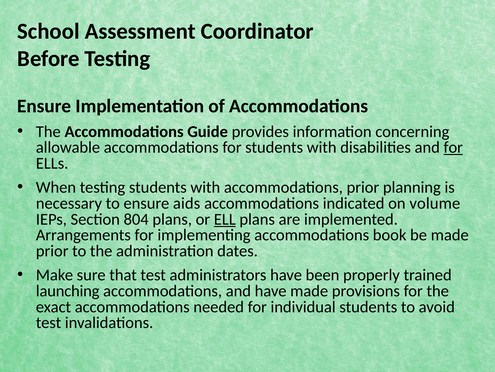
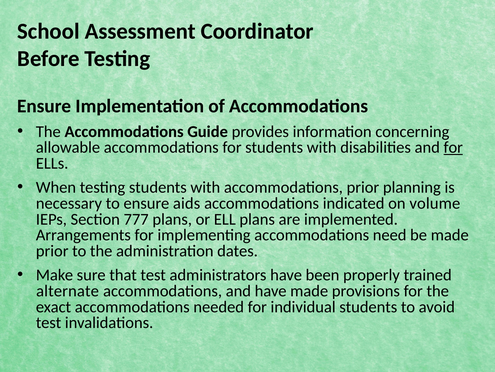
804: 804 -> 777 (136, 219)
ELL underline: present -> none (225, 219)
book: book -> need (390, 235)
launching: launching -> alternate (68, 290)
